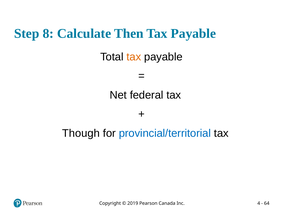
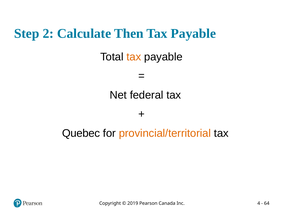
8: 8 -> 2 (48, 34)
Though: Though -> Quebec (81, 133)
provincial/territorial colour: blue -> orange (165, 133)
